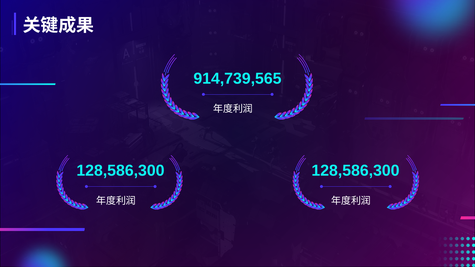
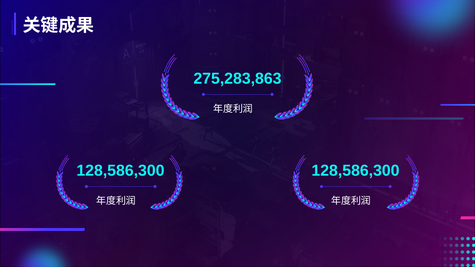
914,739,565: 914,739,565 -> 275,283,863 (237, 79)
